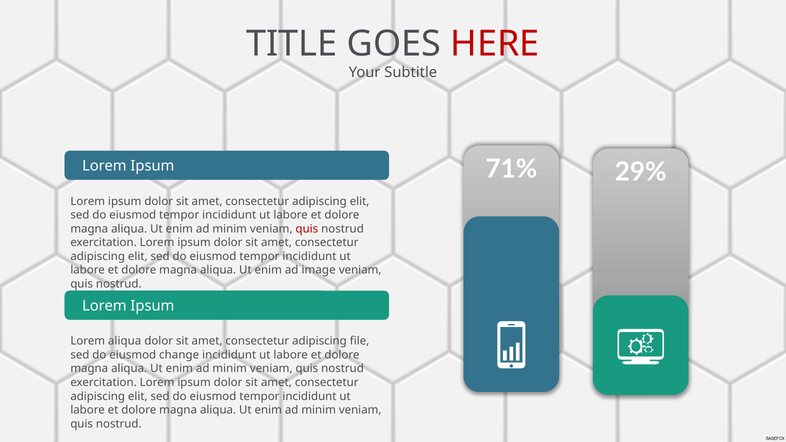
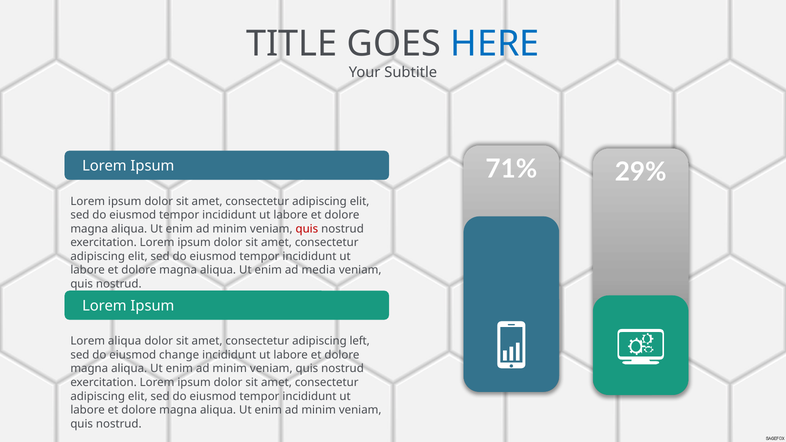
HERE colour: red -> blue (495, 44)
image: image -> media (319, 270)
file: file -> left (360, 341)
